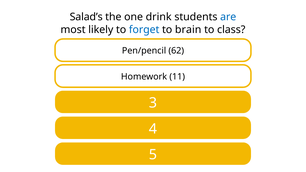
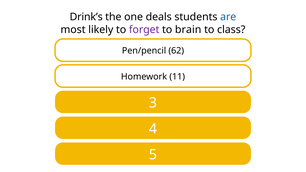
Salad’s: Salad’s -> Drink’s (86, 17)
drink: drink -> deals (159, 17)
forget colour: blue -> purple (144, 30)
